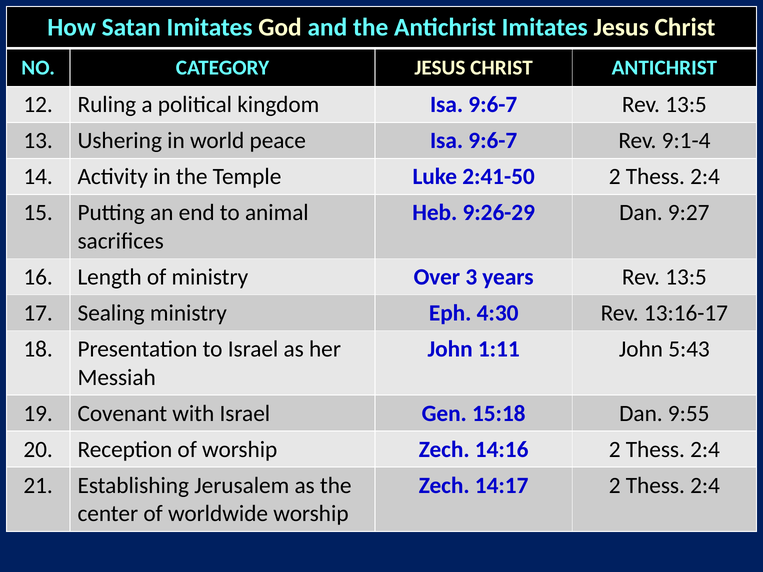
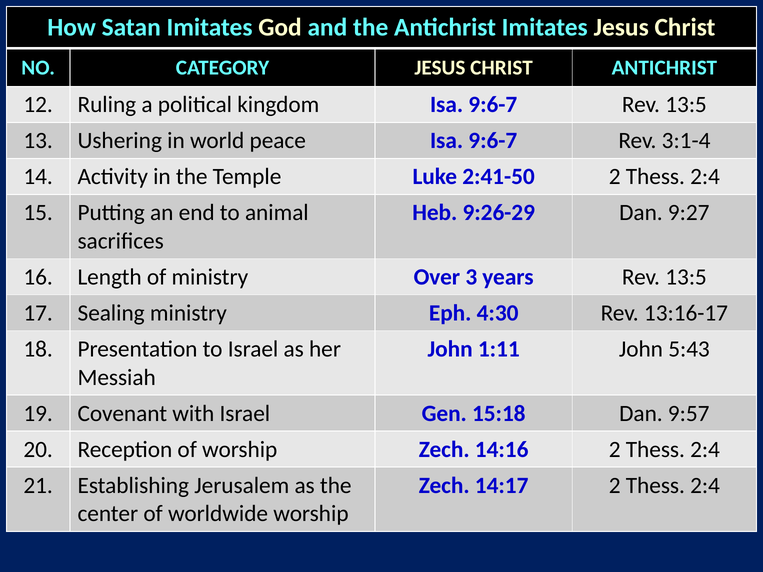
9:1-4: 9:1-4 -> 3:1-4 (686, 141)
9:55: 9:55 -> 9:57 (689, 414)
